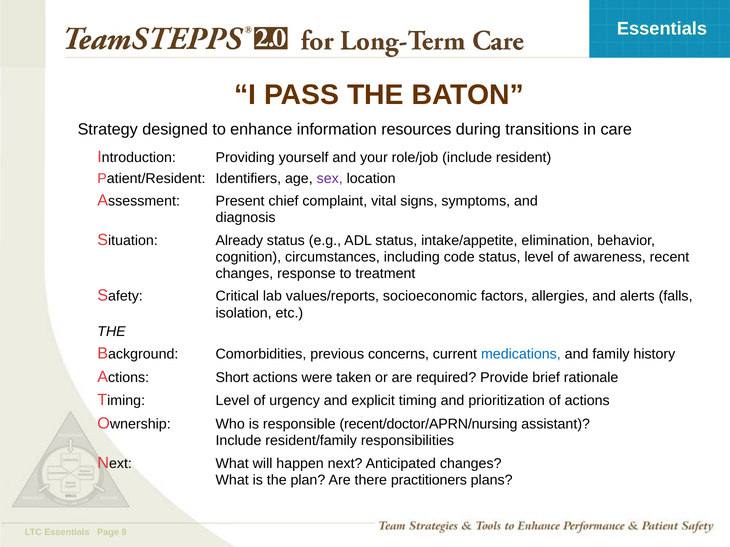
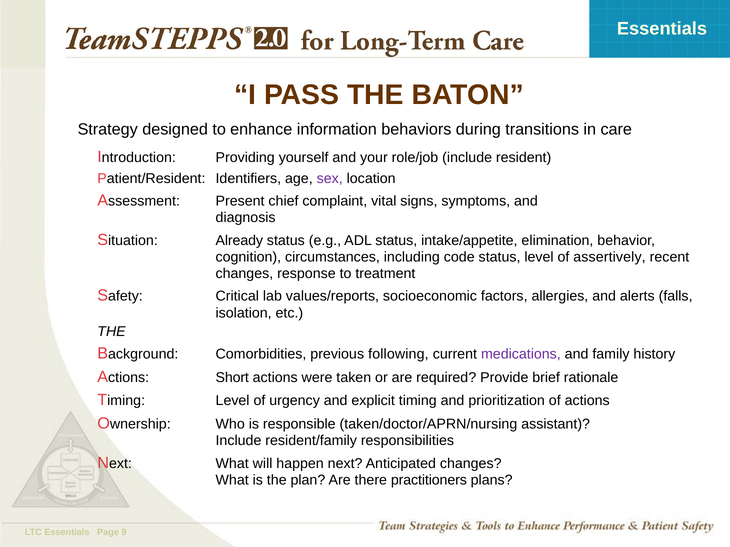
resources: resources -> behaviors (416, 129)
awareness: awareness -> assertively (609, 257)
concerns: concerns -> following (398, 354)
medications colour: blue -> purple (521, 354)
recent/doctor/APRN/nursing: recent/doctor/APRN/nursing -> taken/doctor/APRN/nursing (428, 425)
